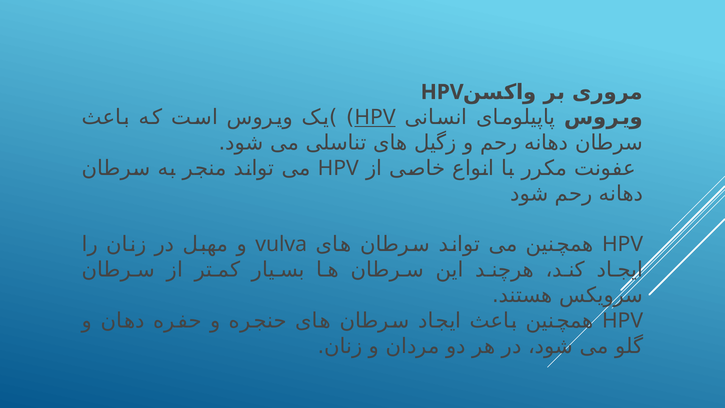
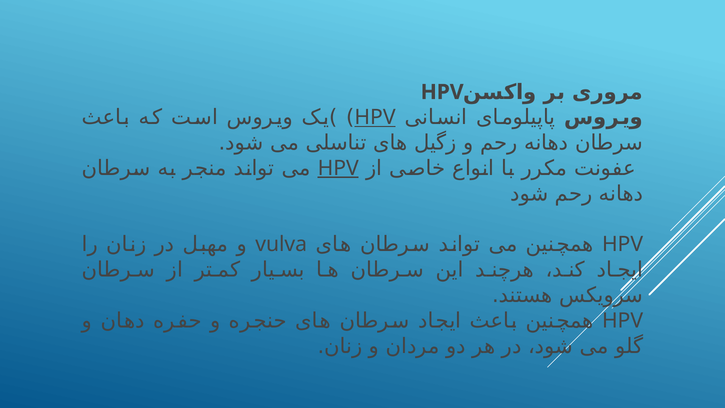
HPV underline: none -> present (338, 168)
